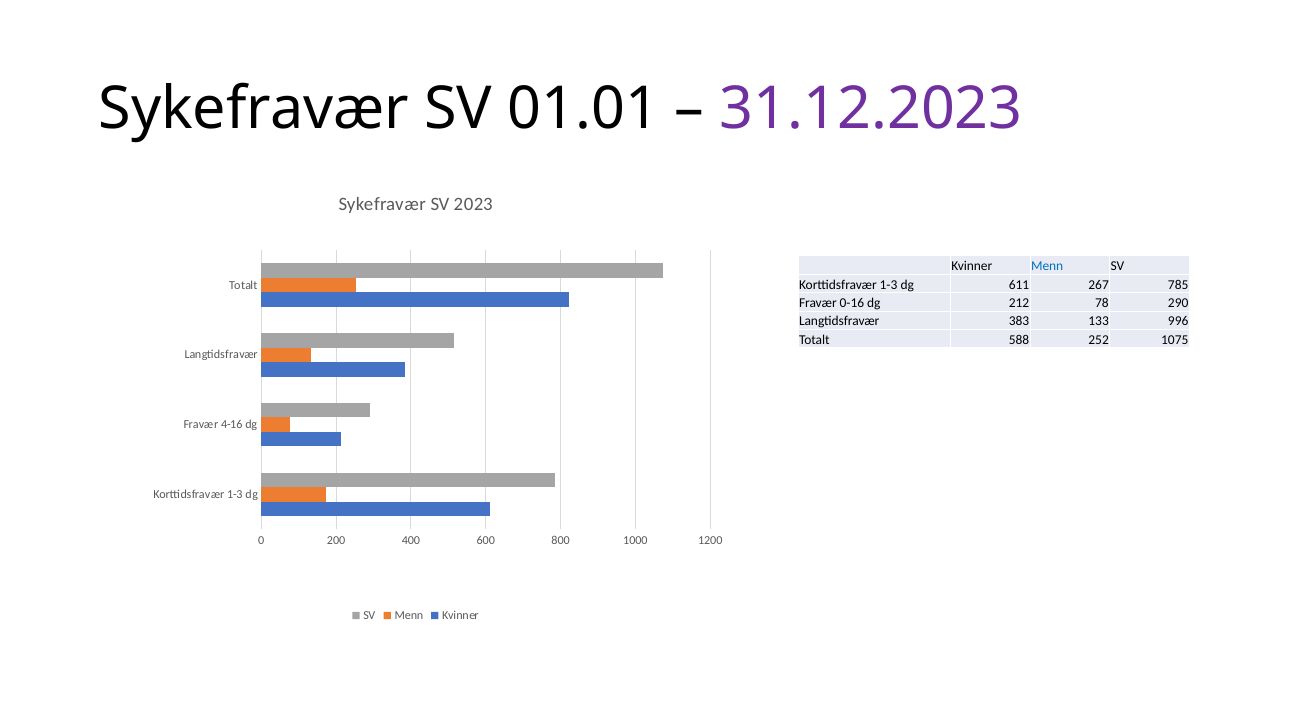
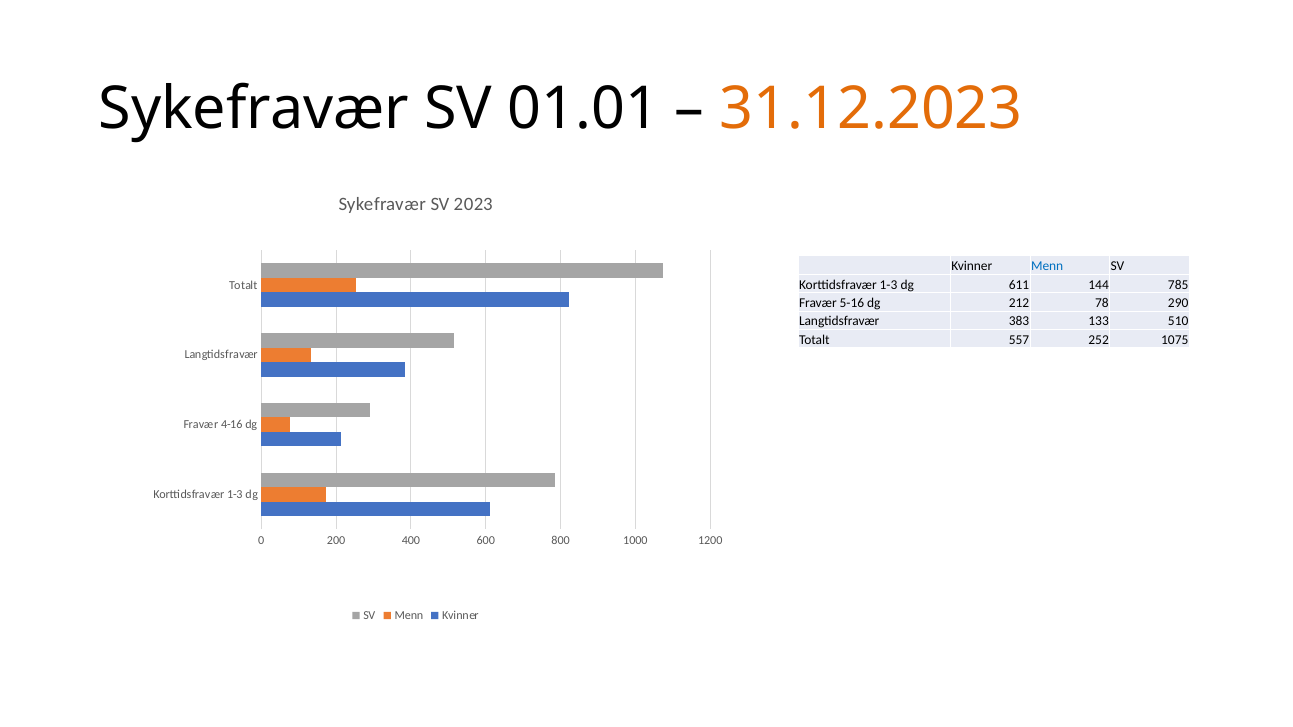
31.12.2023 colour: purple -> orange (871, 109)
267: 267 -> 144 (1099, 285)
0-16: 0-16 -> 5-16 (852, 303)
996: 996 -> 510 (1178, 322)
588: 588 -> 557 (1019, 340)
